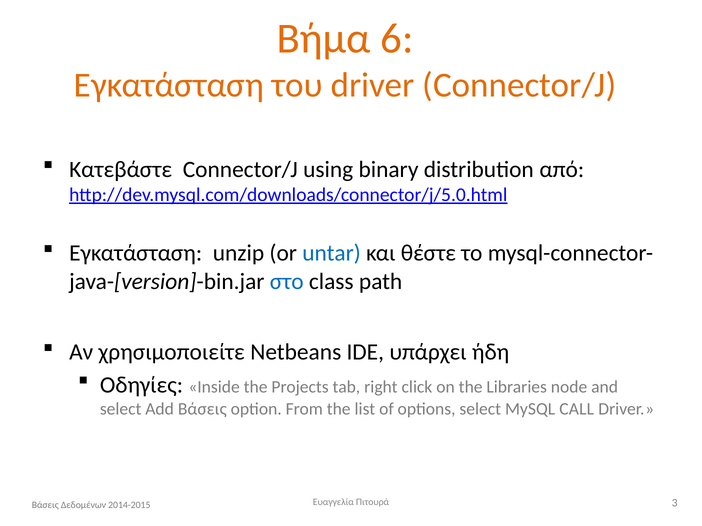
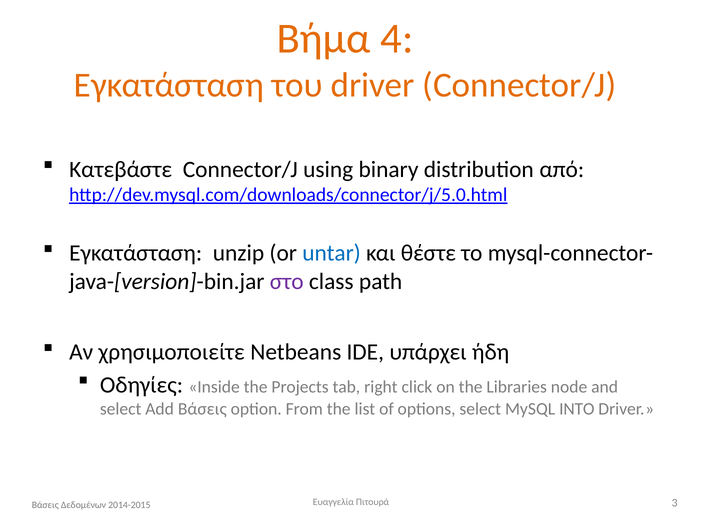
6: 6 -> 4 (397, 39)
στο colour: blue -> purple (287, 282)
CALL: CALL -> INTO (577, 409)
